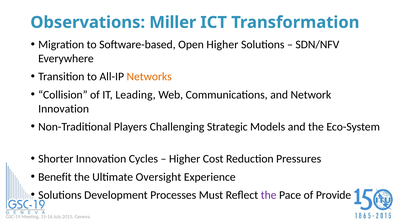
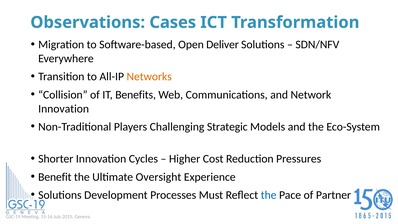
Miller: Miller -> Cases (173, 22)
Open Higher: Higher -> Deliver (223, 45)
Leading: Leading -> Benefits (136, 95)
the colour: purple -> blue (269, 195)
Provide: Provide -> Partner (333, 195)
